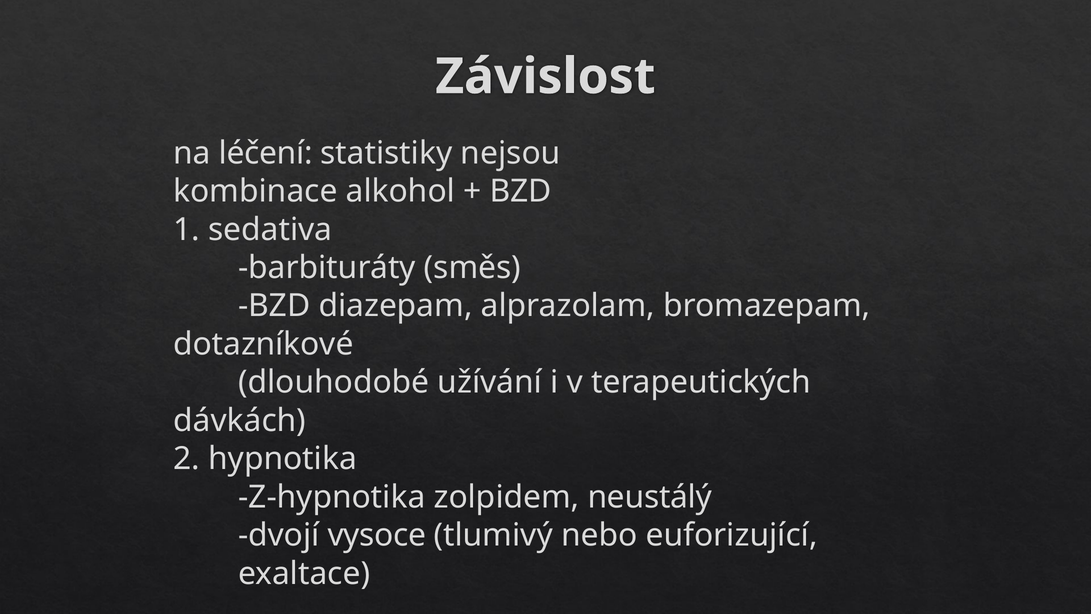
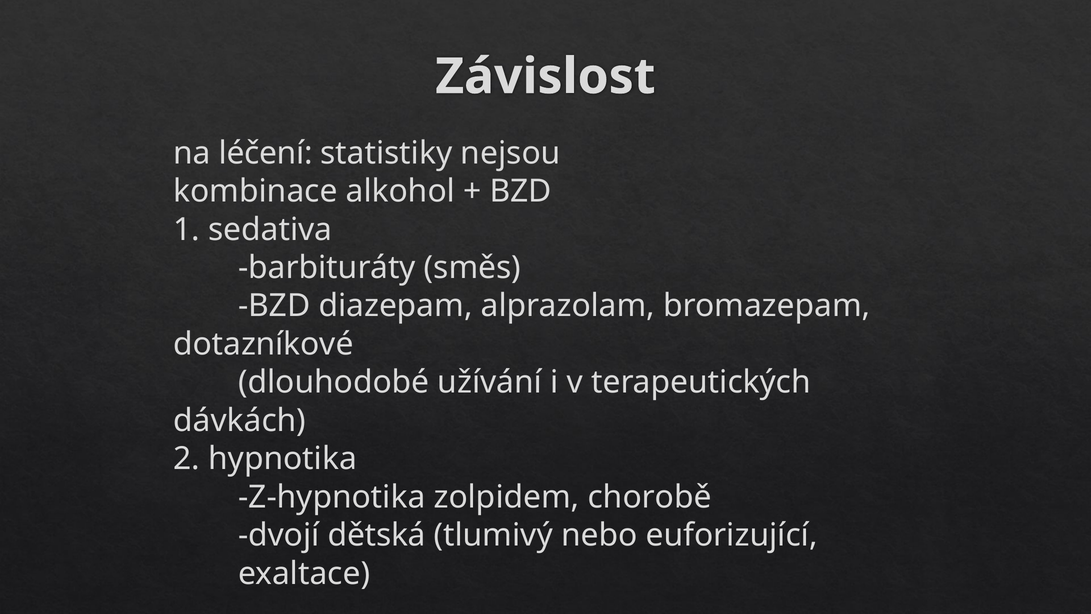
neustálý: neustálý -> chorobě (650, 497)
vysoce: vysoce -> dětská (377, 535)
